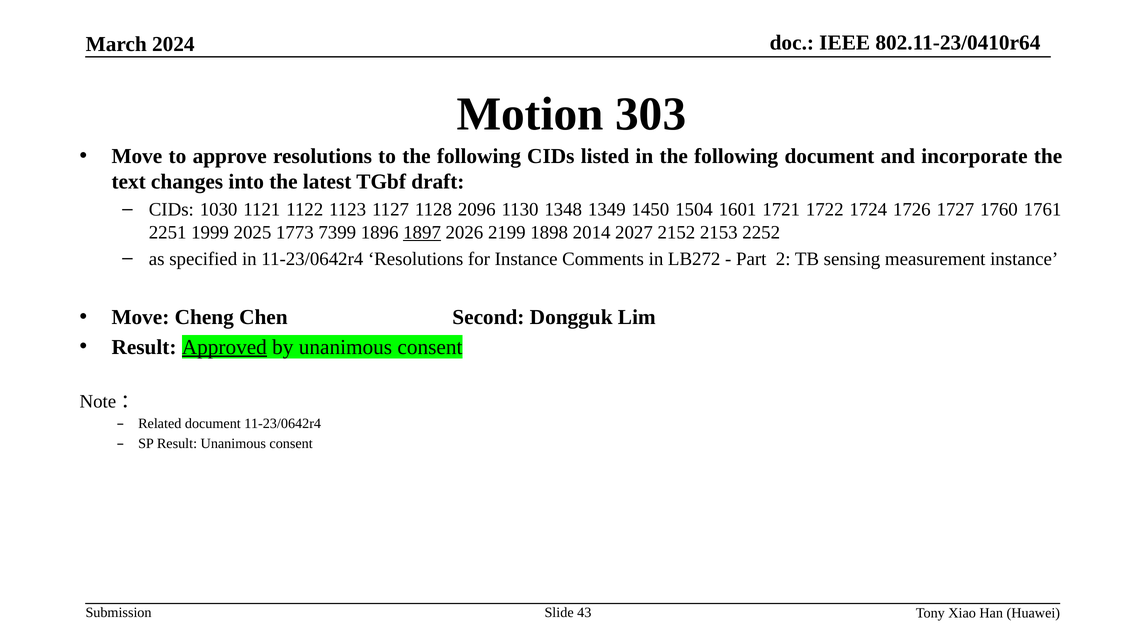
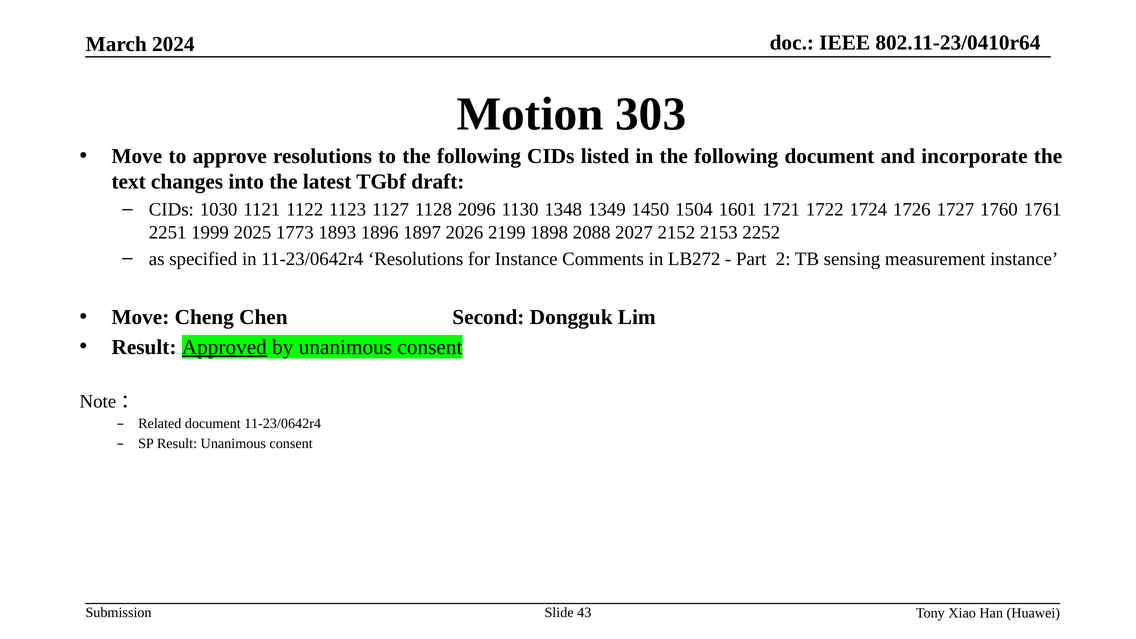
7399: 7399 -> 1893 (337, 232)
1897 underline: present -> none (422, 232)
2014: 2014 -> 2088 (592, 232)
